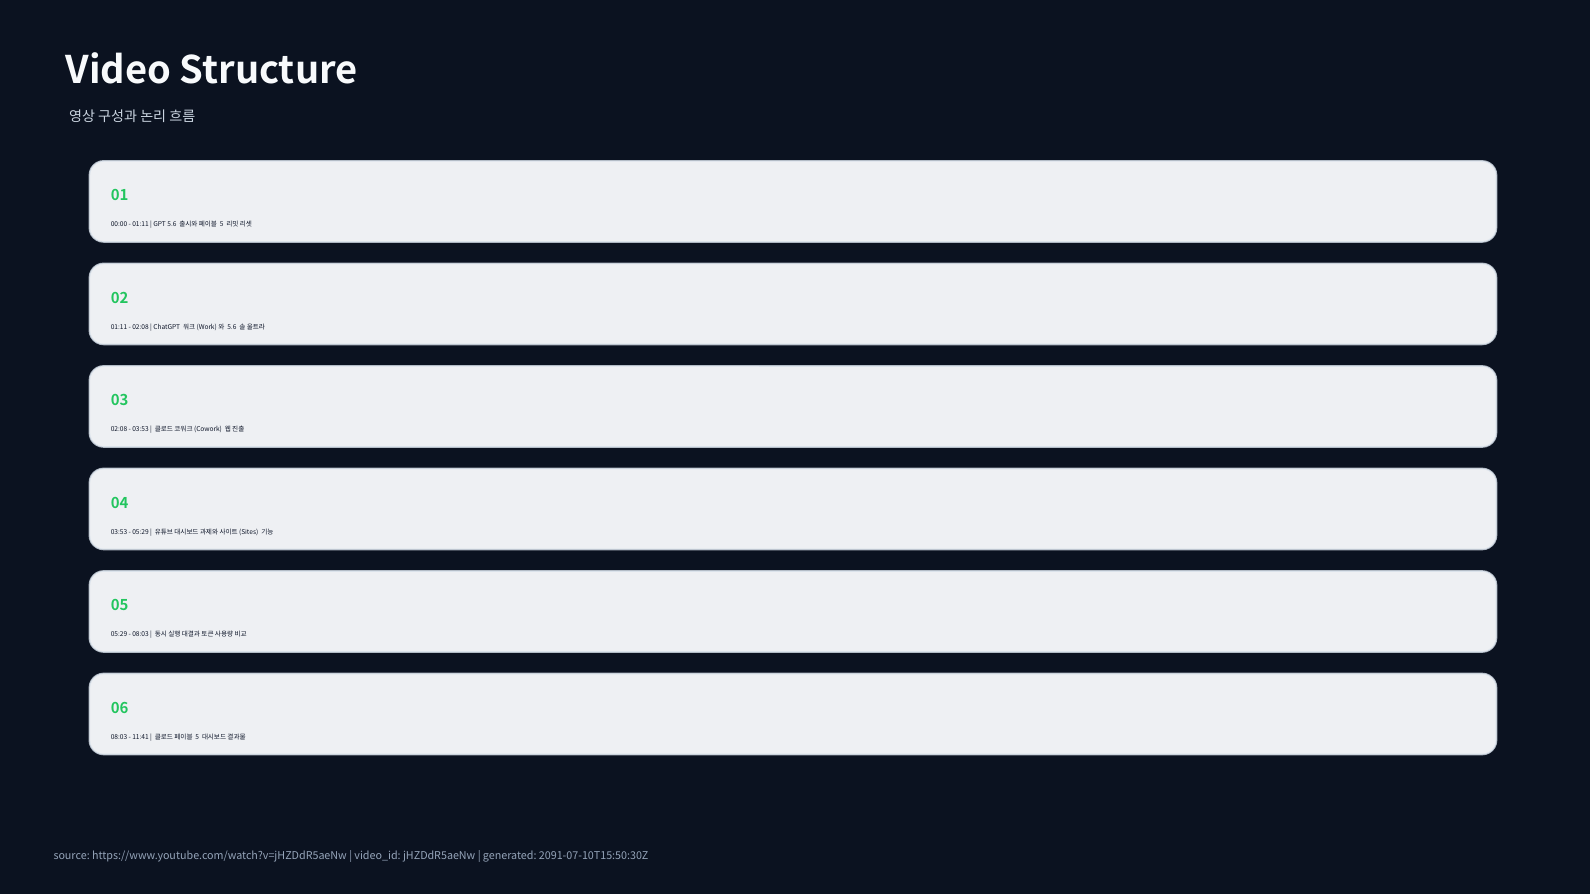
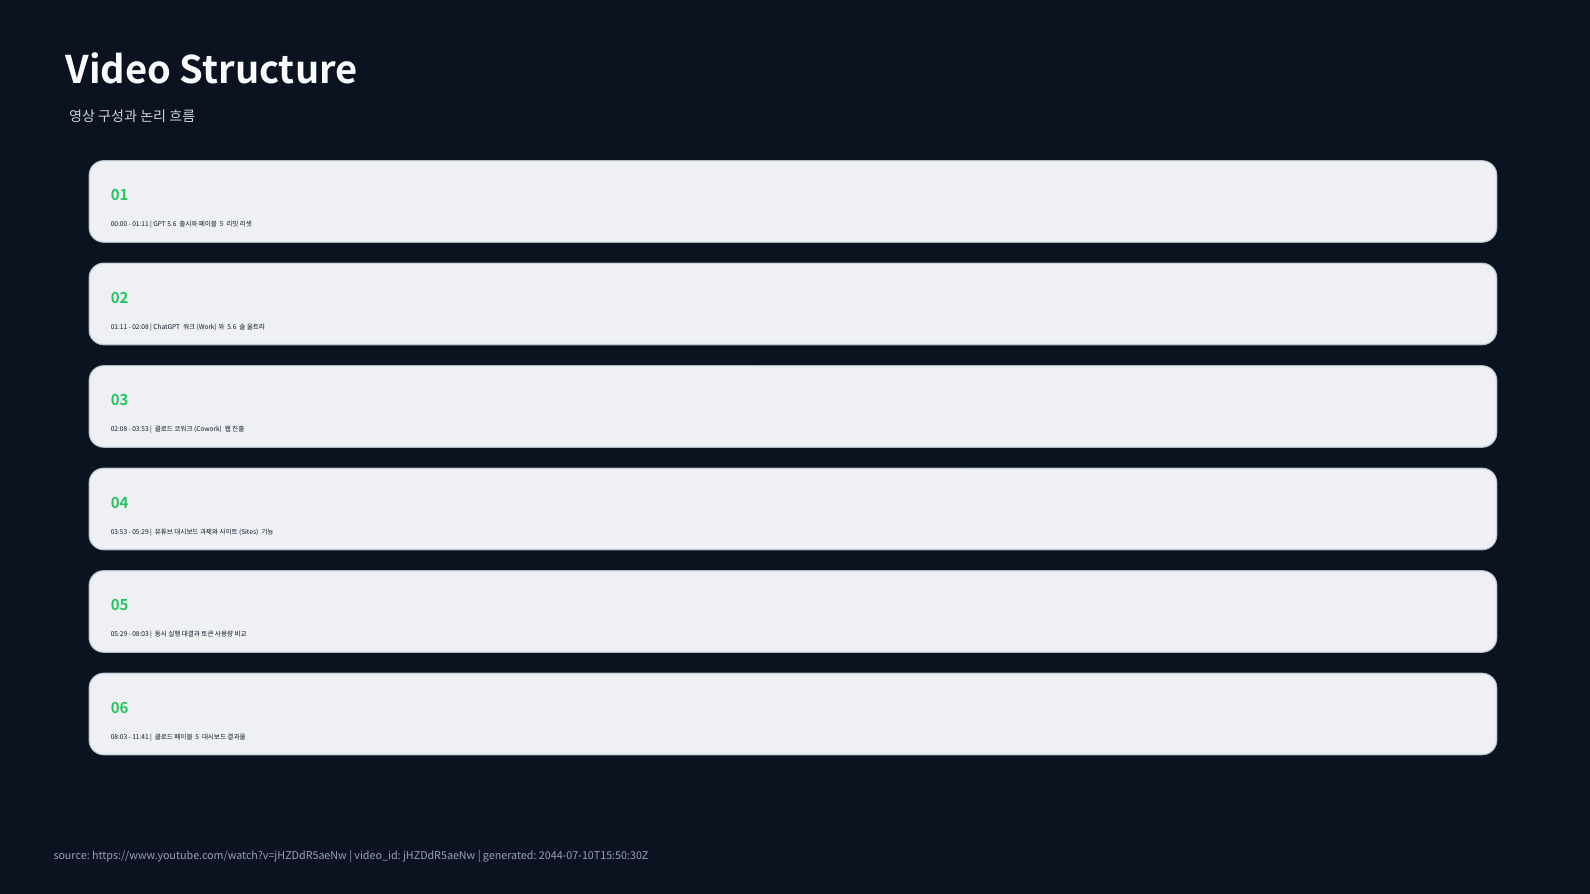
2091-07-10T15:50:30Z: 2091-07-10T15:50:30Z -> 2044-07-10T15:50:30Z (594, 856)
